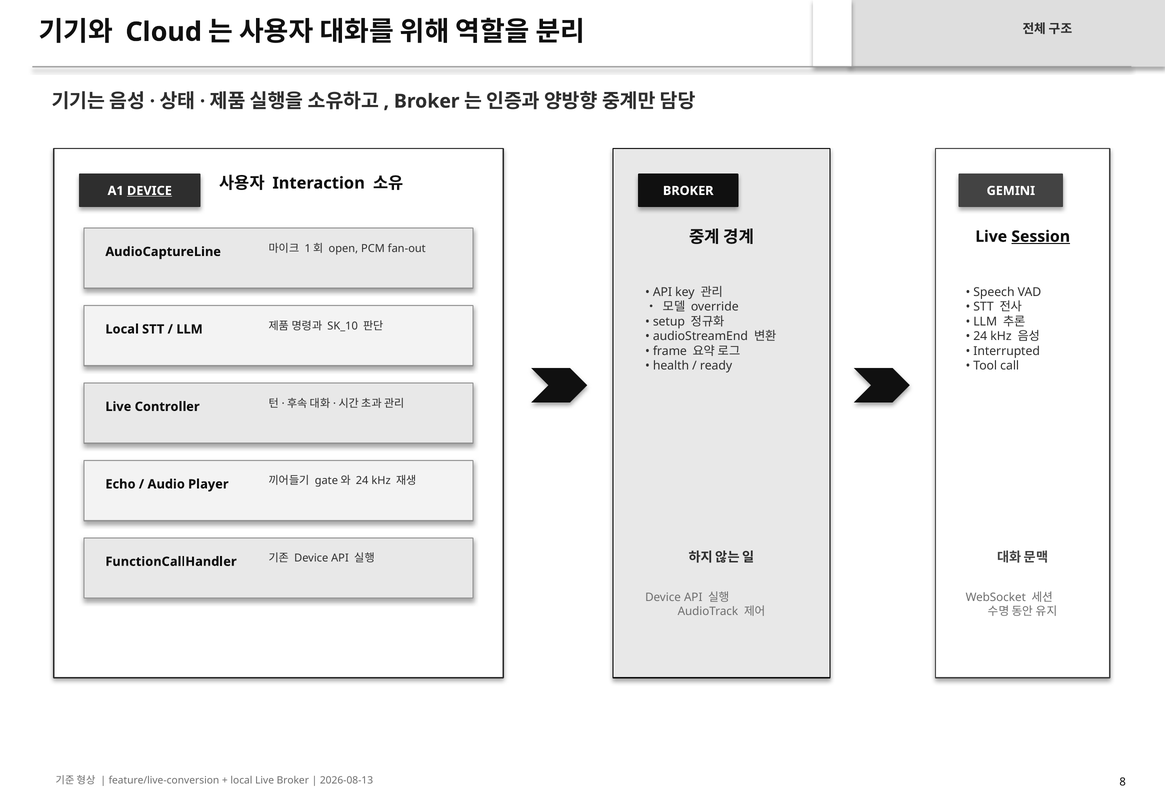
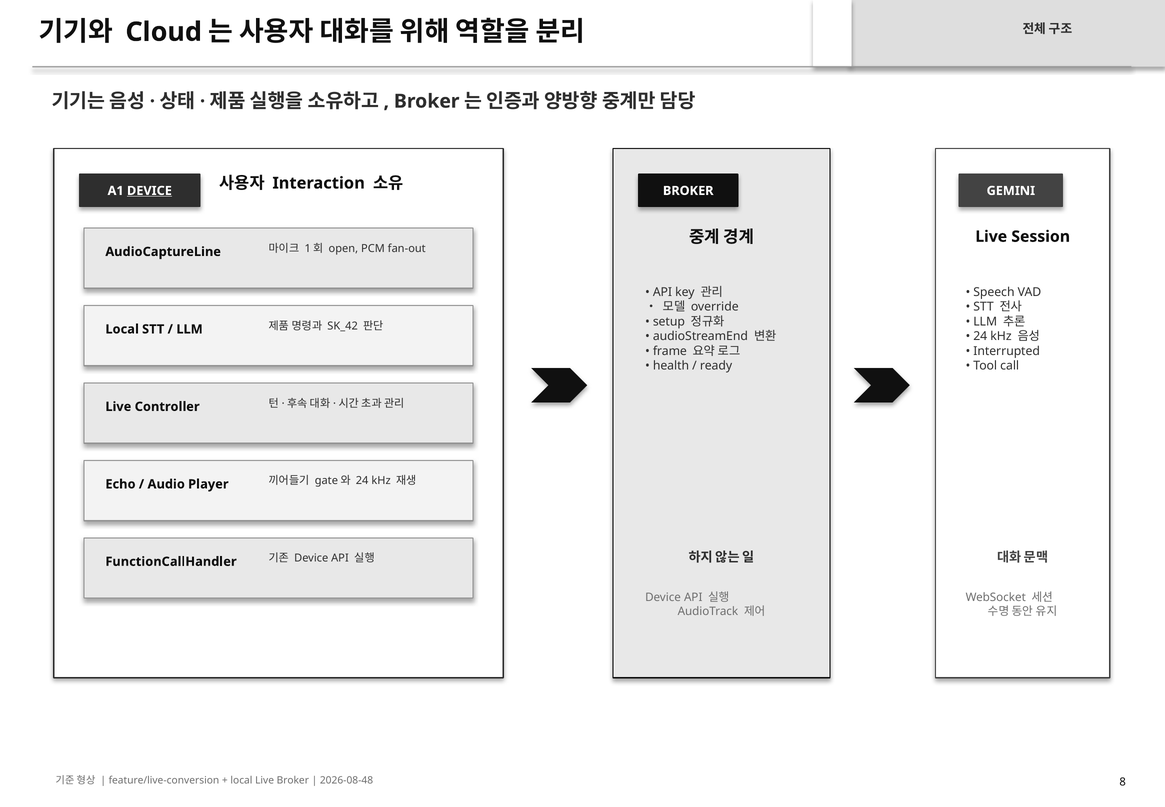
Session underline: present -> none (1041, 236)
SK_10: SK_10 -> SK_42 (343, 326)
2026-08-13: 2026-08-13 -> 2026-08-48 (347, 780)
